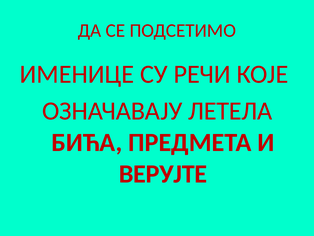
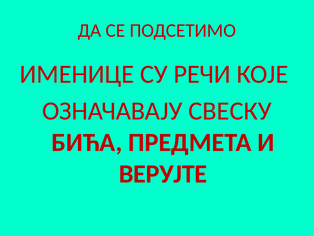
ЛЕТЕЛА: ЛЕТЕЛА -> СВЕСКУ (230, 111)
